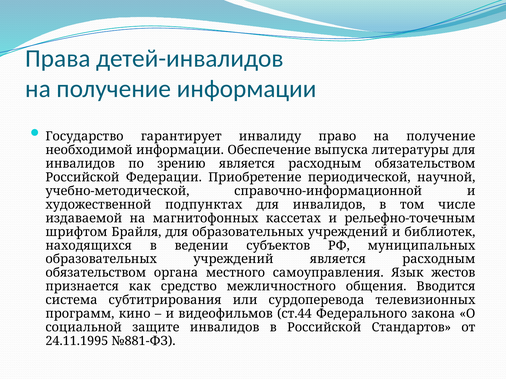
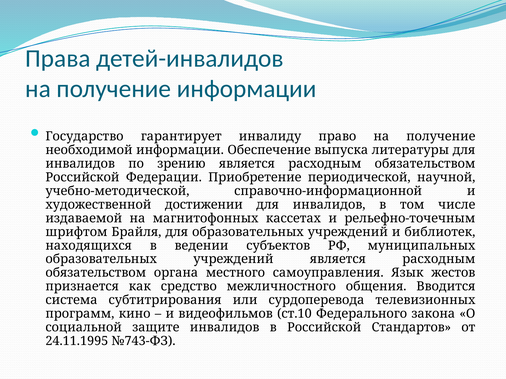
подпунктах: подпунктах -> достижении (204, 205)
ст.44: ст.44 -> ст.10 (294, 314)
№881-ФЗ: №881-ФЗ -> №743-ФЗ (144, 341)
